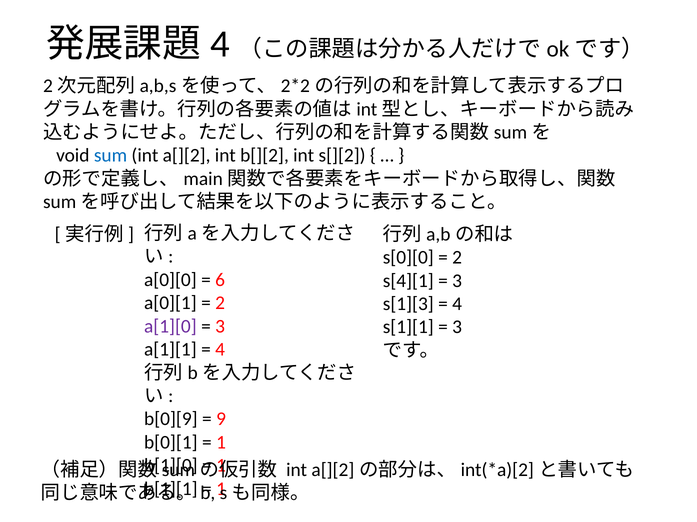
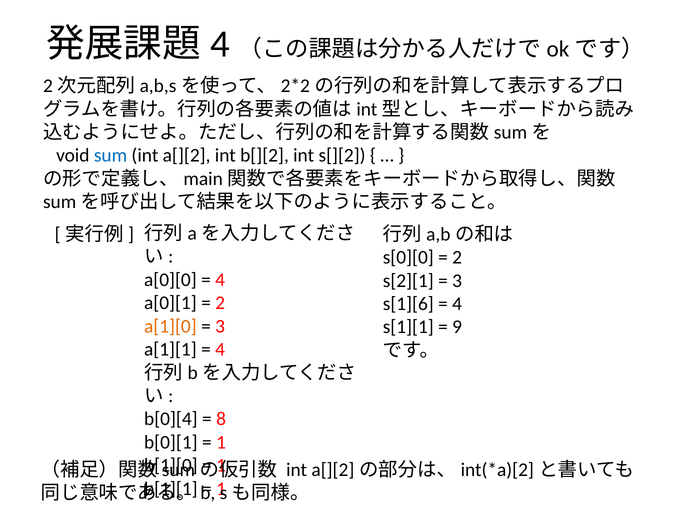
6: 6 -> 4 (220, 280)
s[4][1: s[4][1 -> s[2][1 (408, 281)
s[1][3: s[1][3 -> s[1][6 (408, 304)
a[1][0 colour: purple -> orange (170, 327)
3: 3 -> 9 (457, 328)
b[0][9: b[0][9 -> b[0][4 (171, 420)
9: 9 -> 8 (221, 420)
